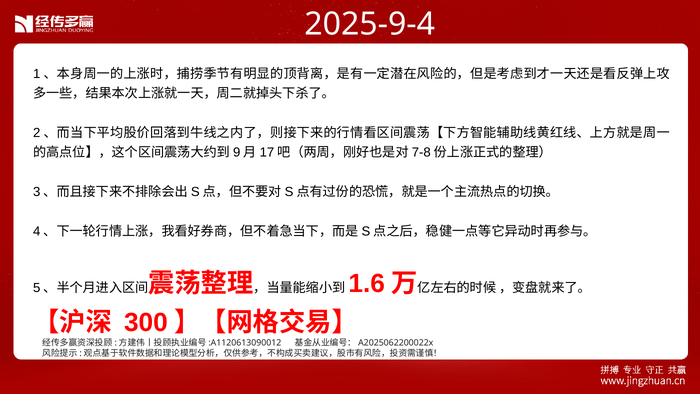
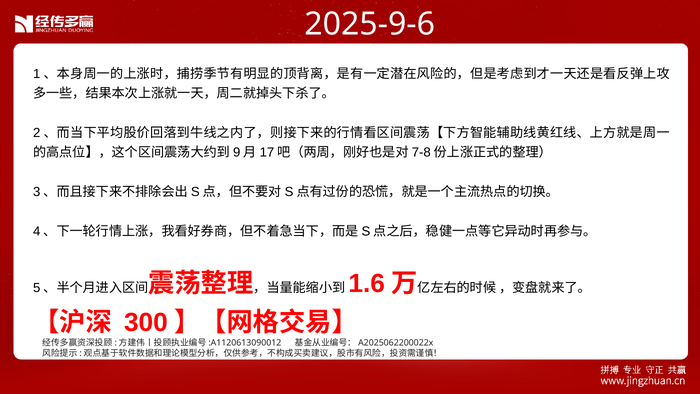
2025-9-4: 2025-9-4 -> 2025-9-6 (370, 24)
